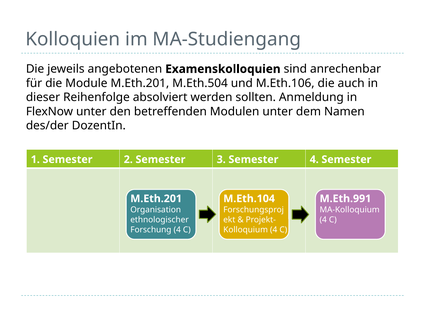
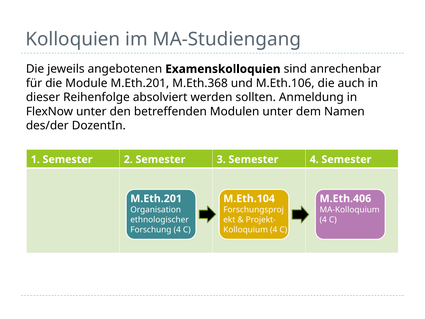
M.Eth.504: M.Eth.504 -> M.Eth.368 (200, 83)
M.Eth.991: M.Eth.991 -> M.Eth.406 (345, 198)
